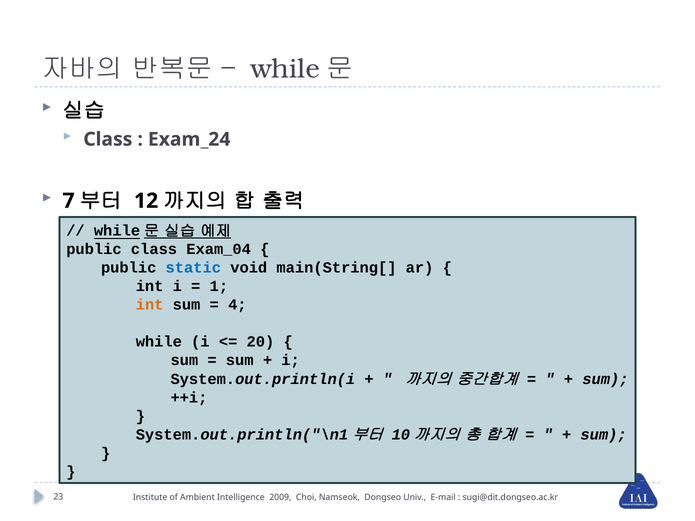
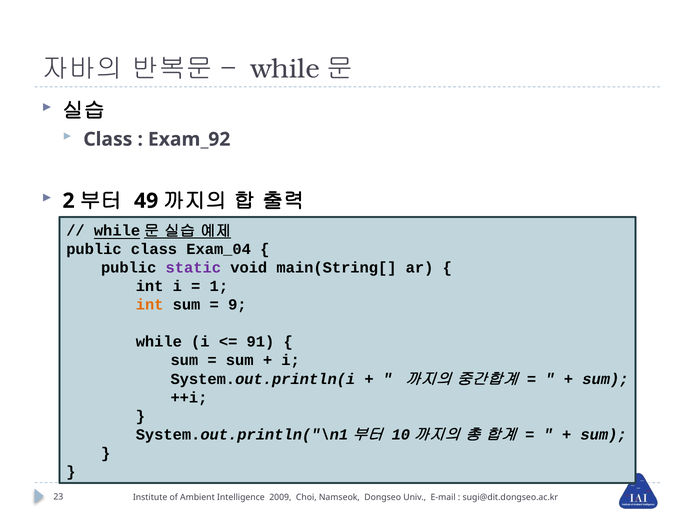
Exam_24: Exam_24 -> Exam_92 (189, 139)
7: 7 -> 2 (69, 201)
12: 12 -> 49 (146, 201)
static colour: blue -> purple (193, 268)
4: 4 -> 9 (237, 305)
20: 20 -> 91 (260, 342)
